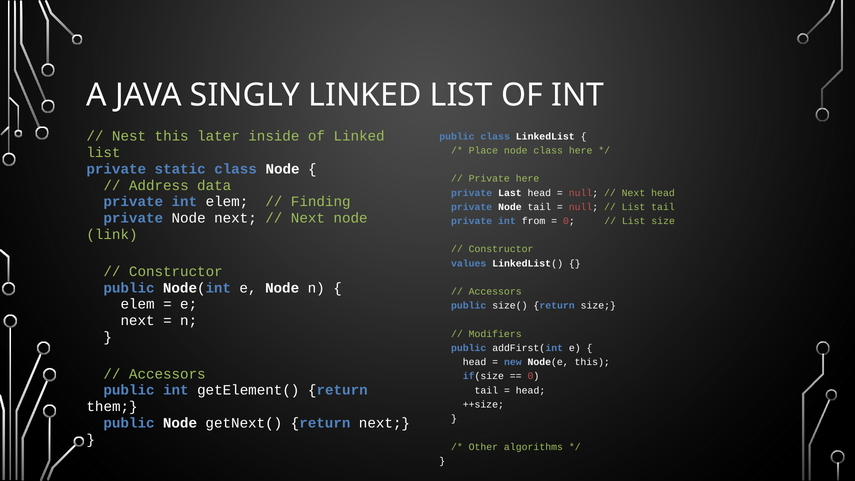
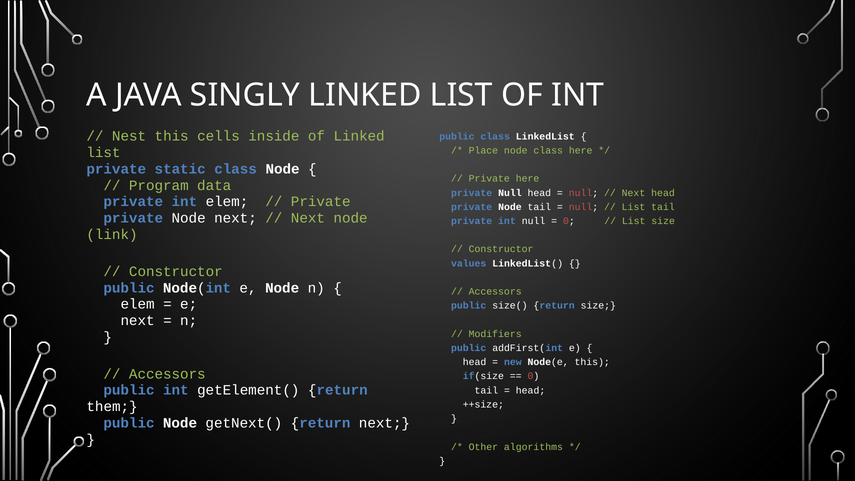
later: later -> cells (218, 136)
Address: Address -> Program (159, 185)
private Last: Last -> Null (510, 193)
Finding: Finding -> Private (321, 202)
int from: from -> null (534, 221)
